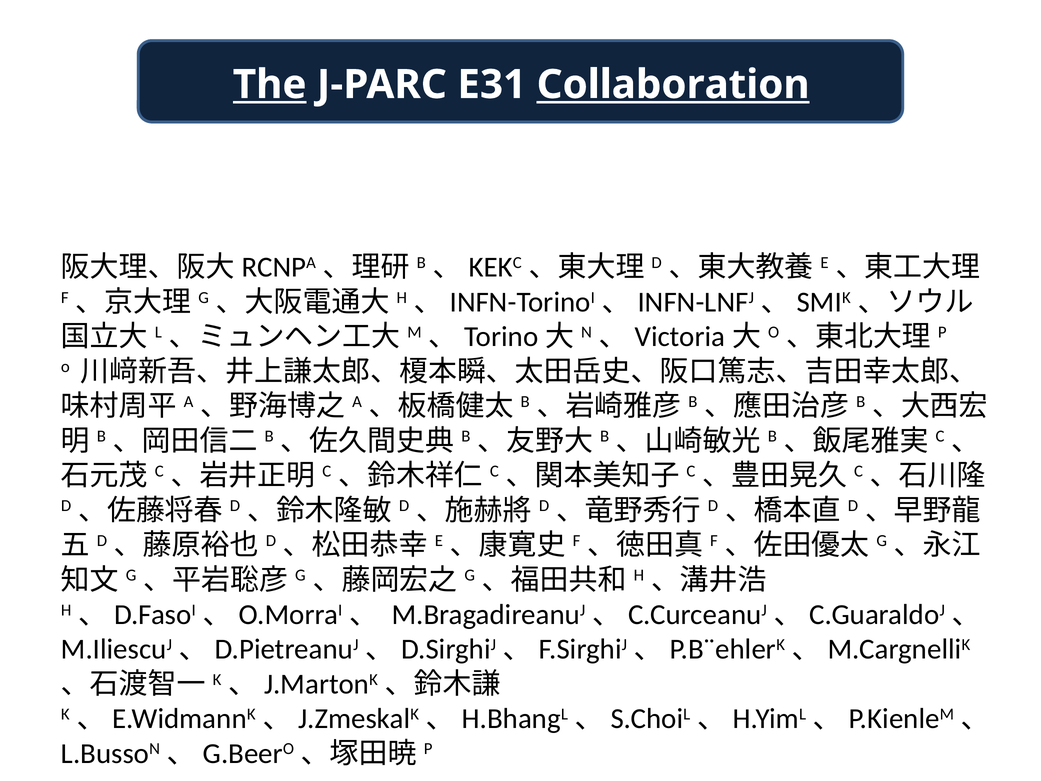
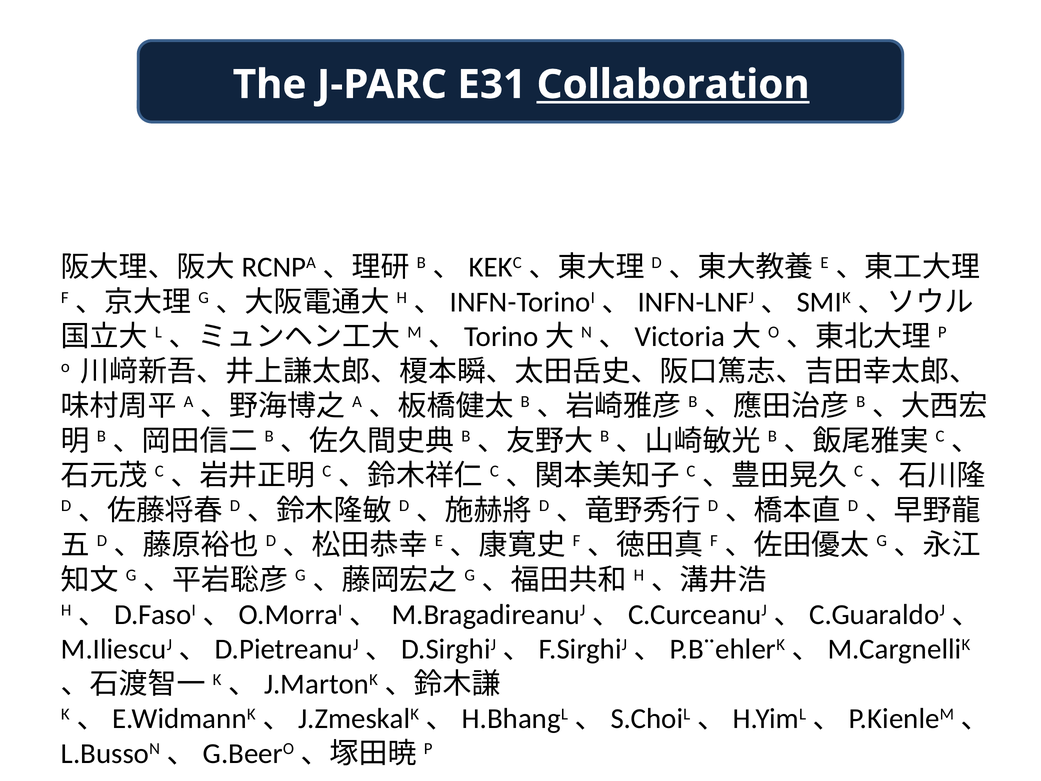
The underline: present -> none (270, 85)
